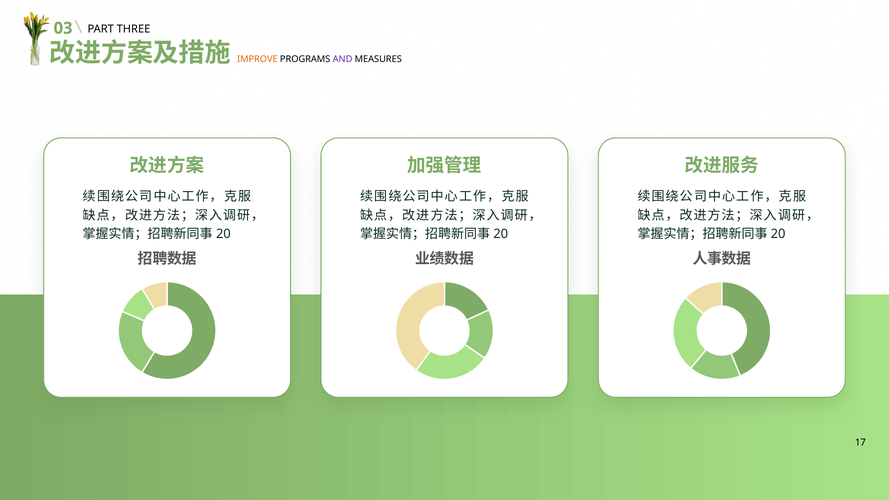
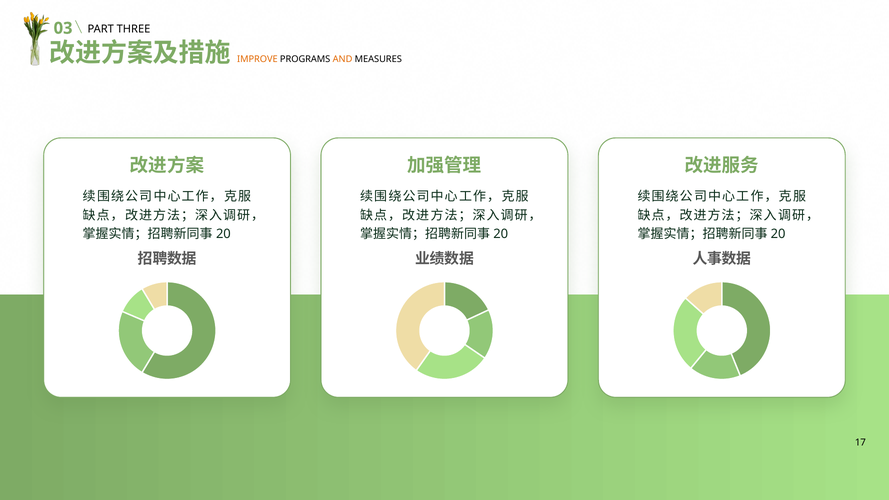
AND colour: purple -> orange (343, 59)
